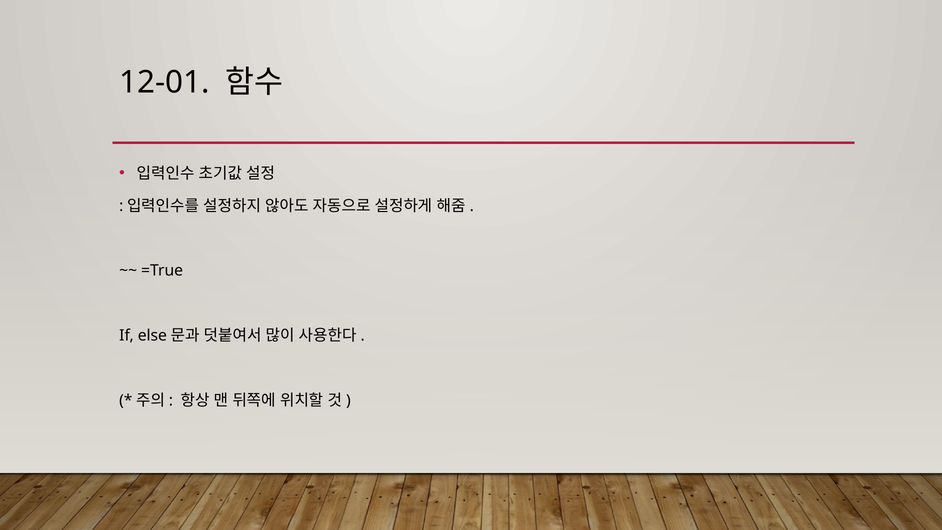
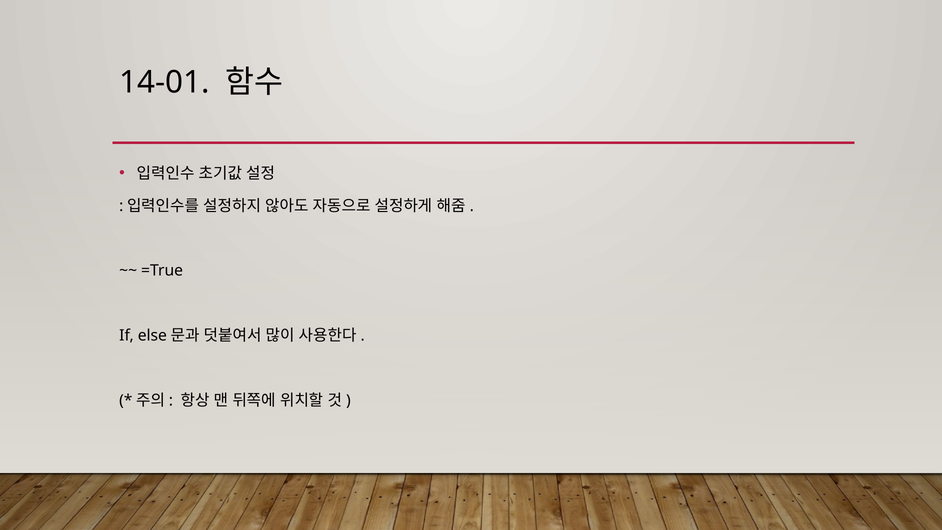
12-01: 12-01 -> 14-01 (164, 82)
